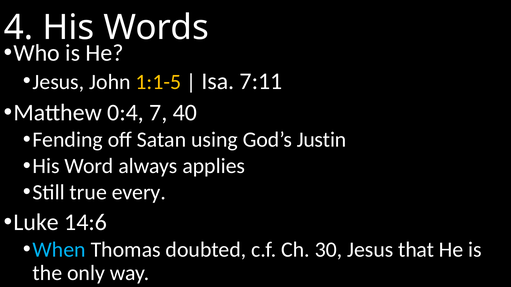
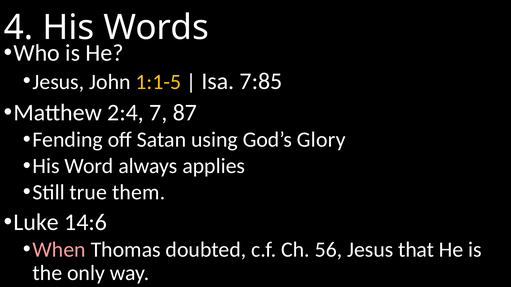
7:11: 7:11 -> 7:85 (261, 81)
0:4: 0:4 -> 2:4 (126, 113)
40: 40 -> 87 (185, 113)
Justin: Justin -> Glory (321, 140)
every: every -> them (139, 192)
When colour: light blue -> pink (59, 250)
30: 30 -> 56 (328, 250)
